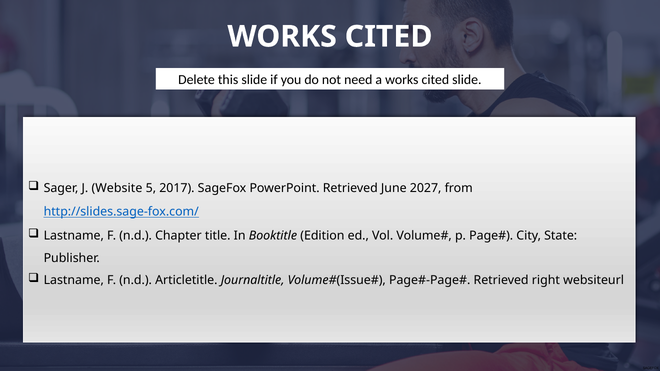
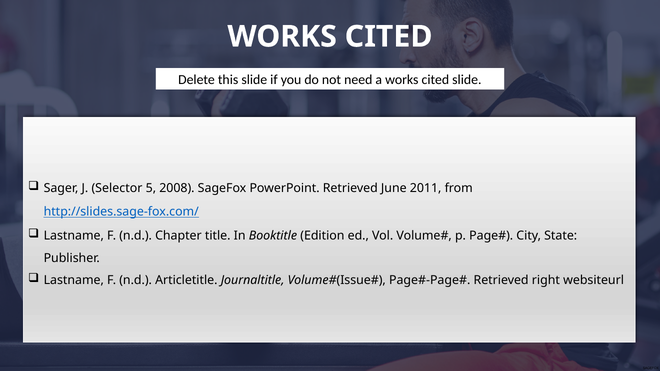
Website: Website -> Selector (117, 188)
2017: 2017 -> 2008 (177, 188)
2027: 2027 -> 2011 (426, 188)
